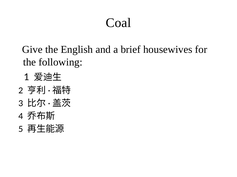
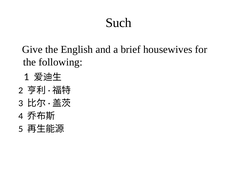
Coal: Coal -> Such (119, 23)
